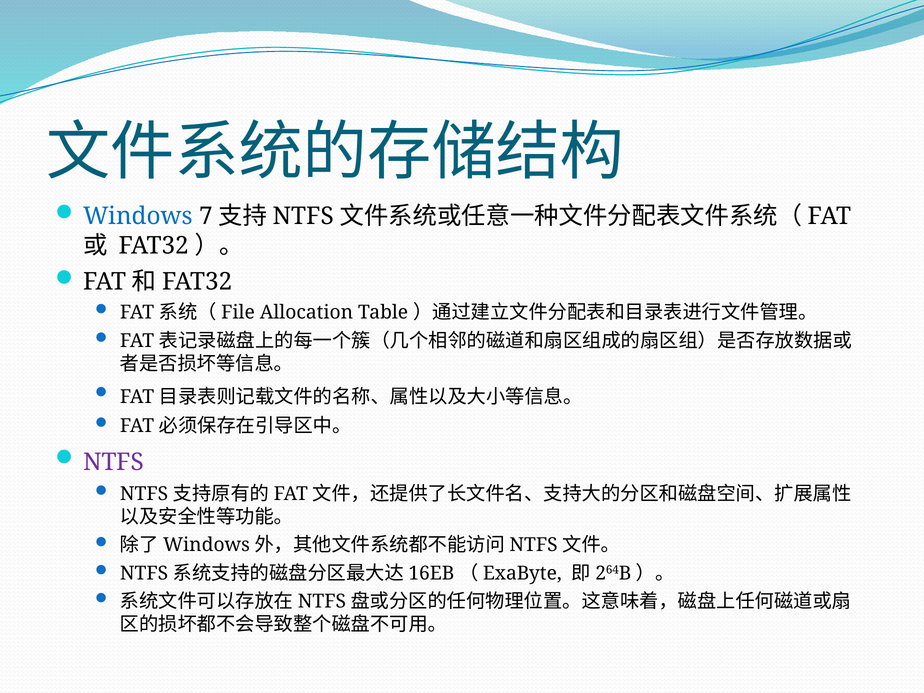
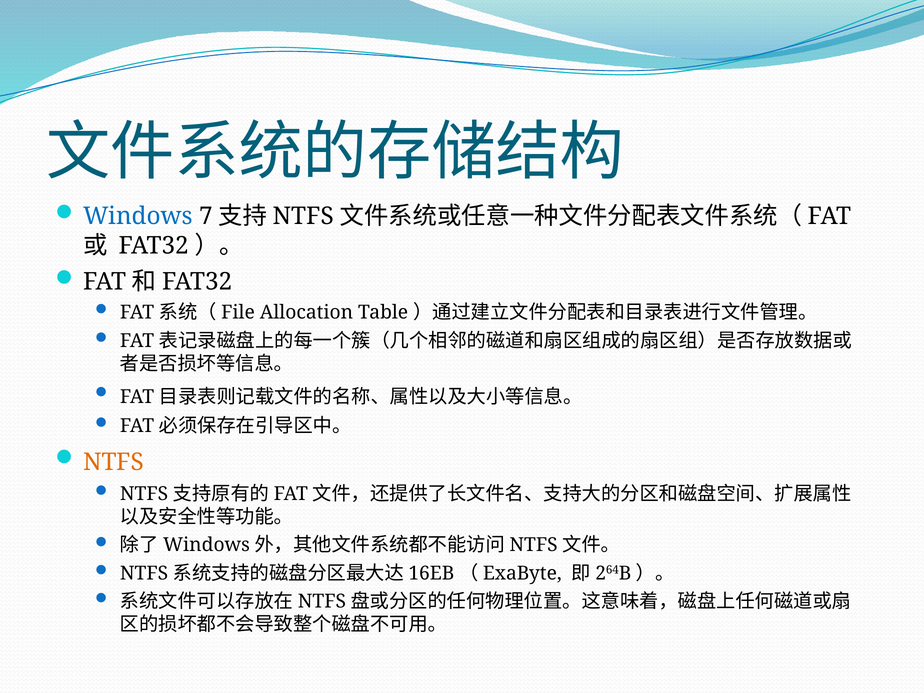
NTFS colour: purple -> orange (114, 462)
